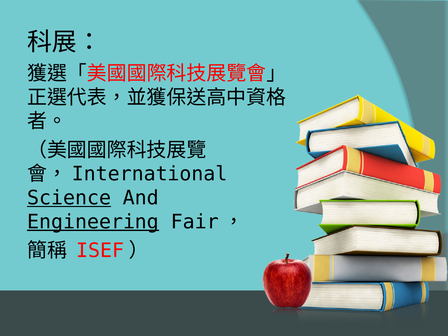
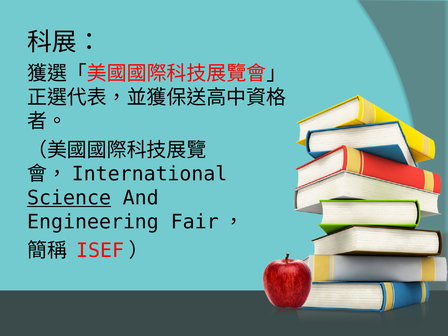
Engineering underline: present -> none (93, 222)
